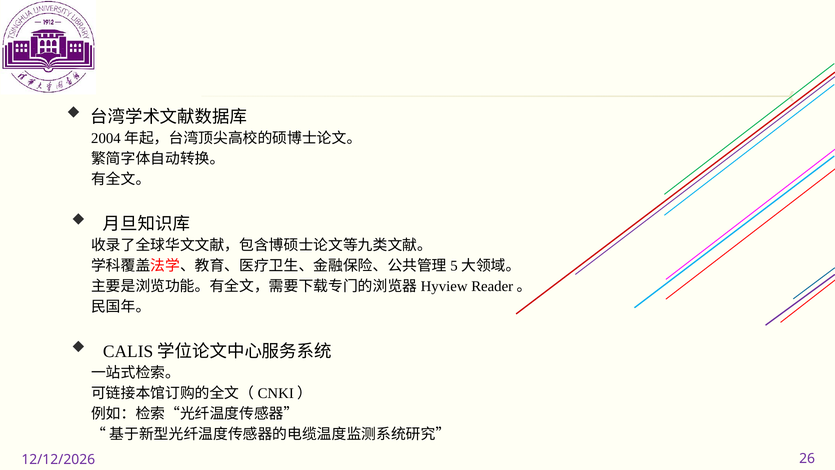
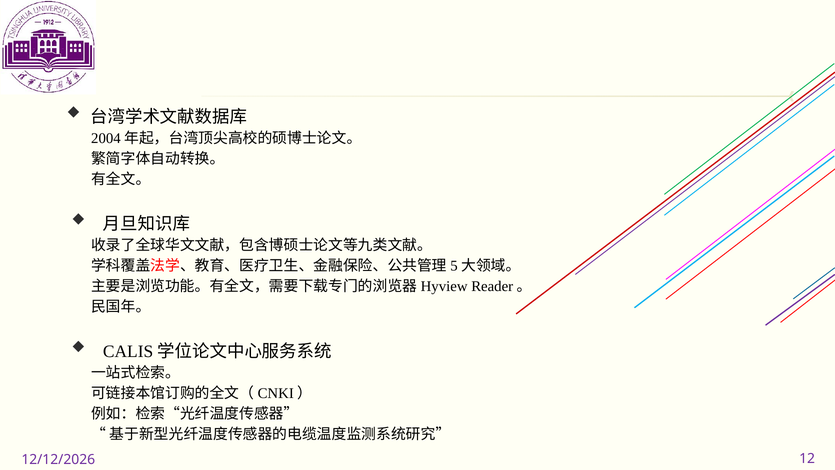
26: 26 -> 12 (807, 459)
